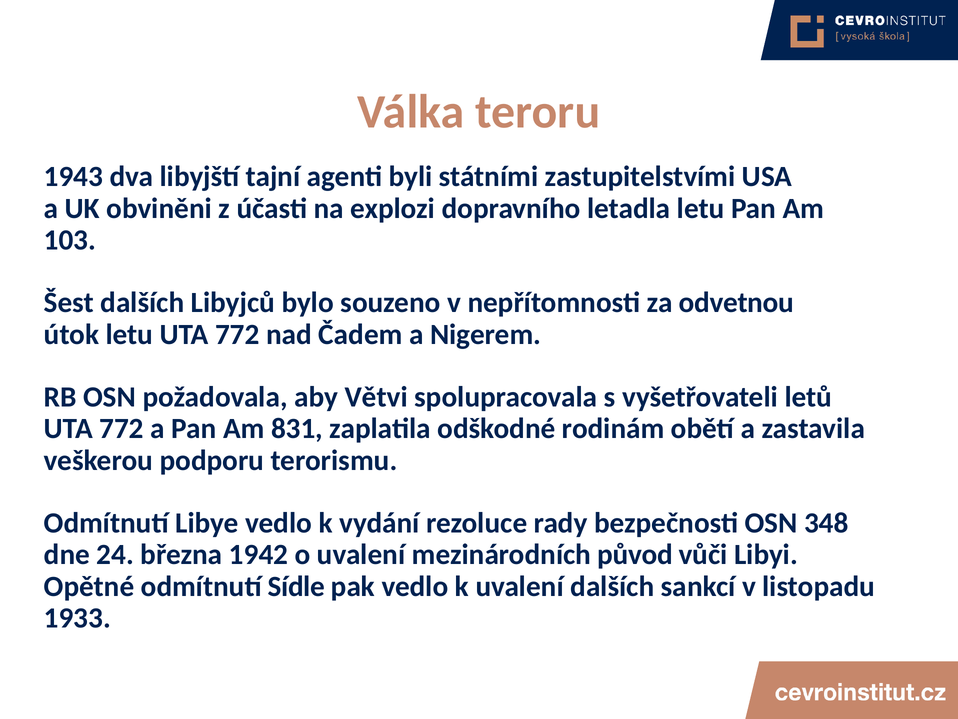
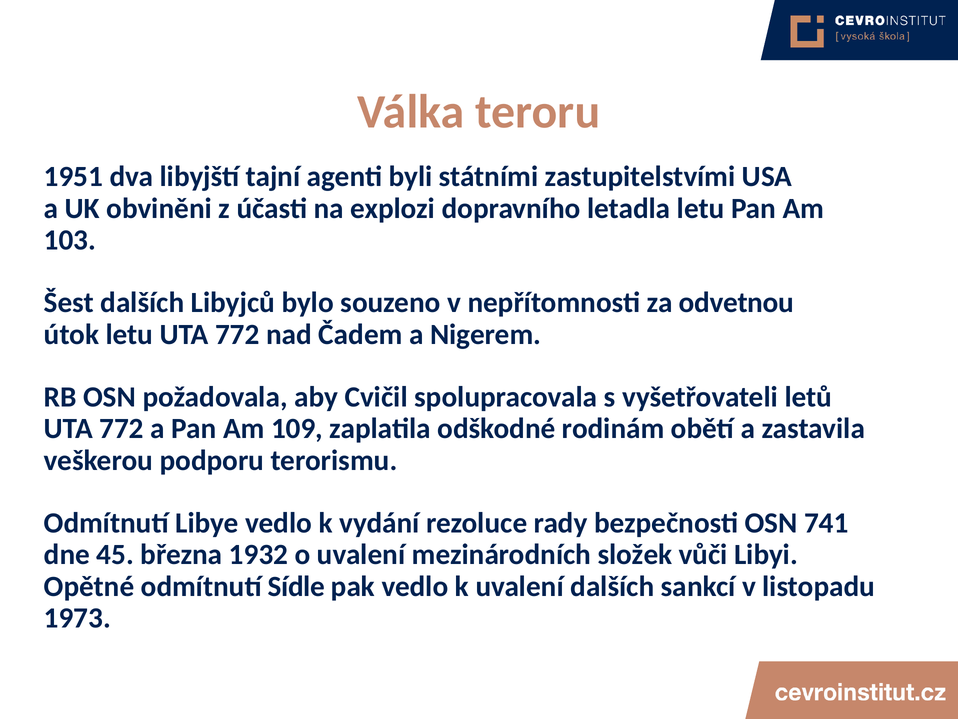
1943: 1943 -> 1951 (73, 177)
Větvi: Větvi -> Cvičil (376, 397)
831: 831 -> 109 (297, 428)
348: 348 -> 741 (826, 523)
24: 24 -> 45 (115, 554)
1942: 1942 -> 1932 (259, 554)
původ: původ -> složek (635, 554)
1933: 1933 -> 1973 (77, 618)
